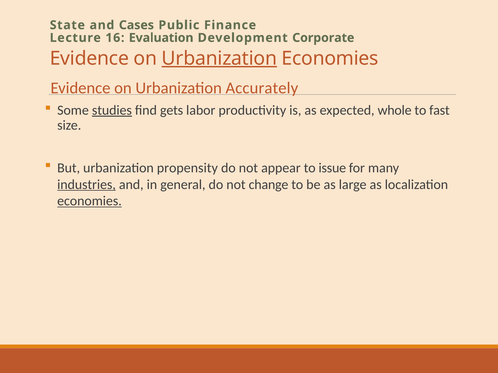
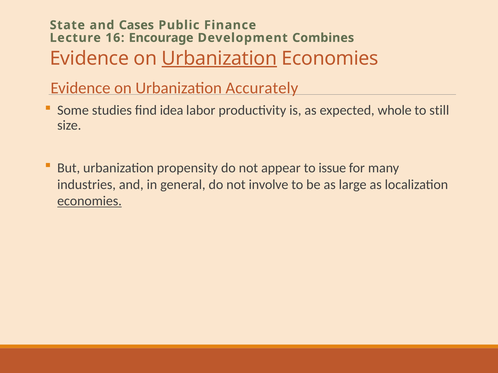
Evaluation: Evaluation -> Encourage (161, 38)
Corporate: Corporate -> Combines (323, 38)
studies underline: present -> none (112, 110)
gets: gets -> idea (172, 110)
fast: fast -> still (439, 110)
industries underline: present -> none (86, 185)
change: change -> involve (269, 185)
